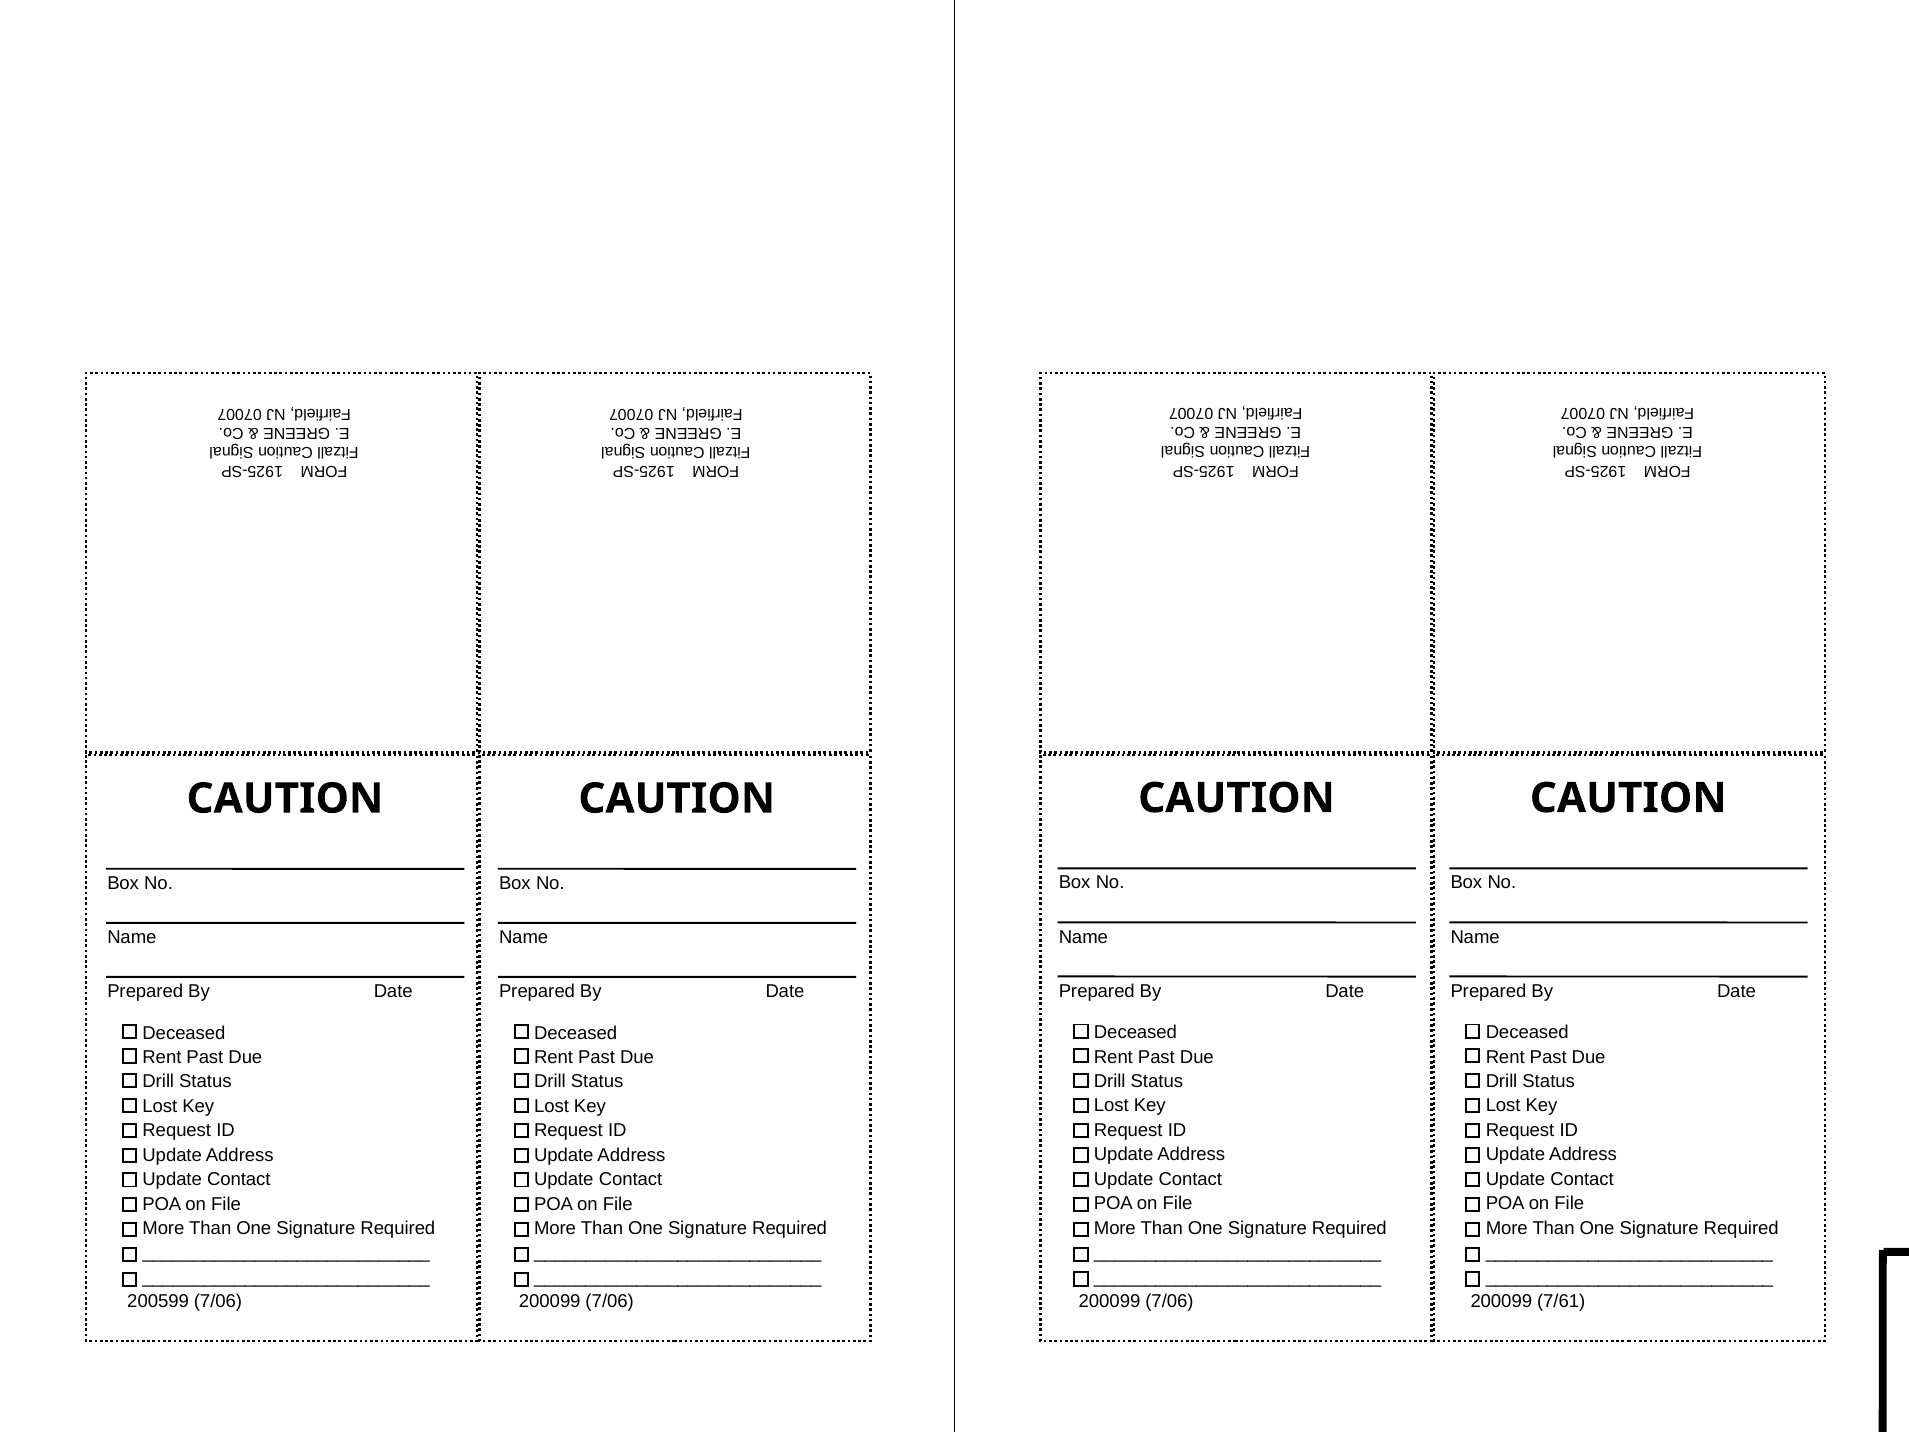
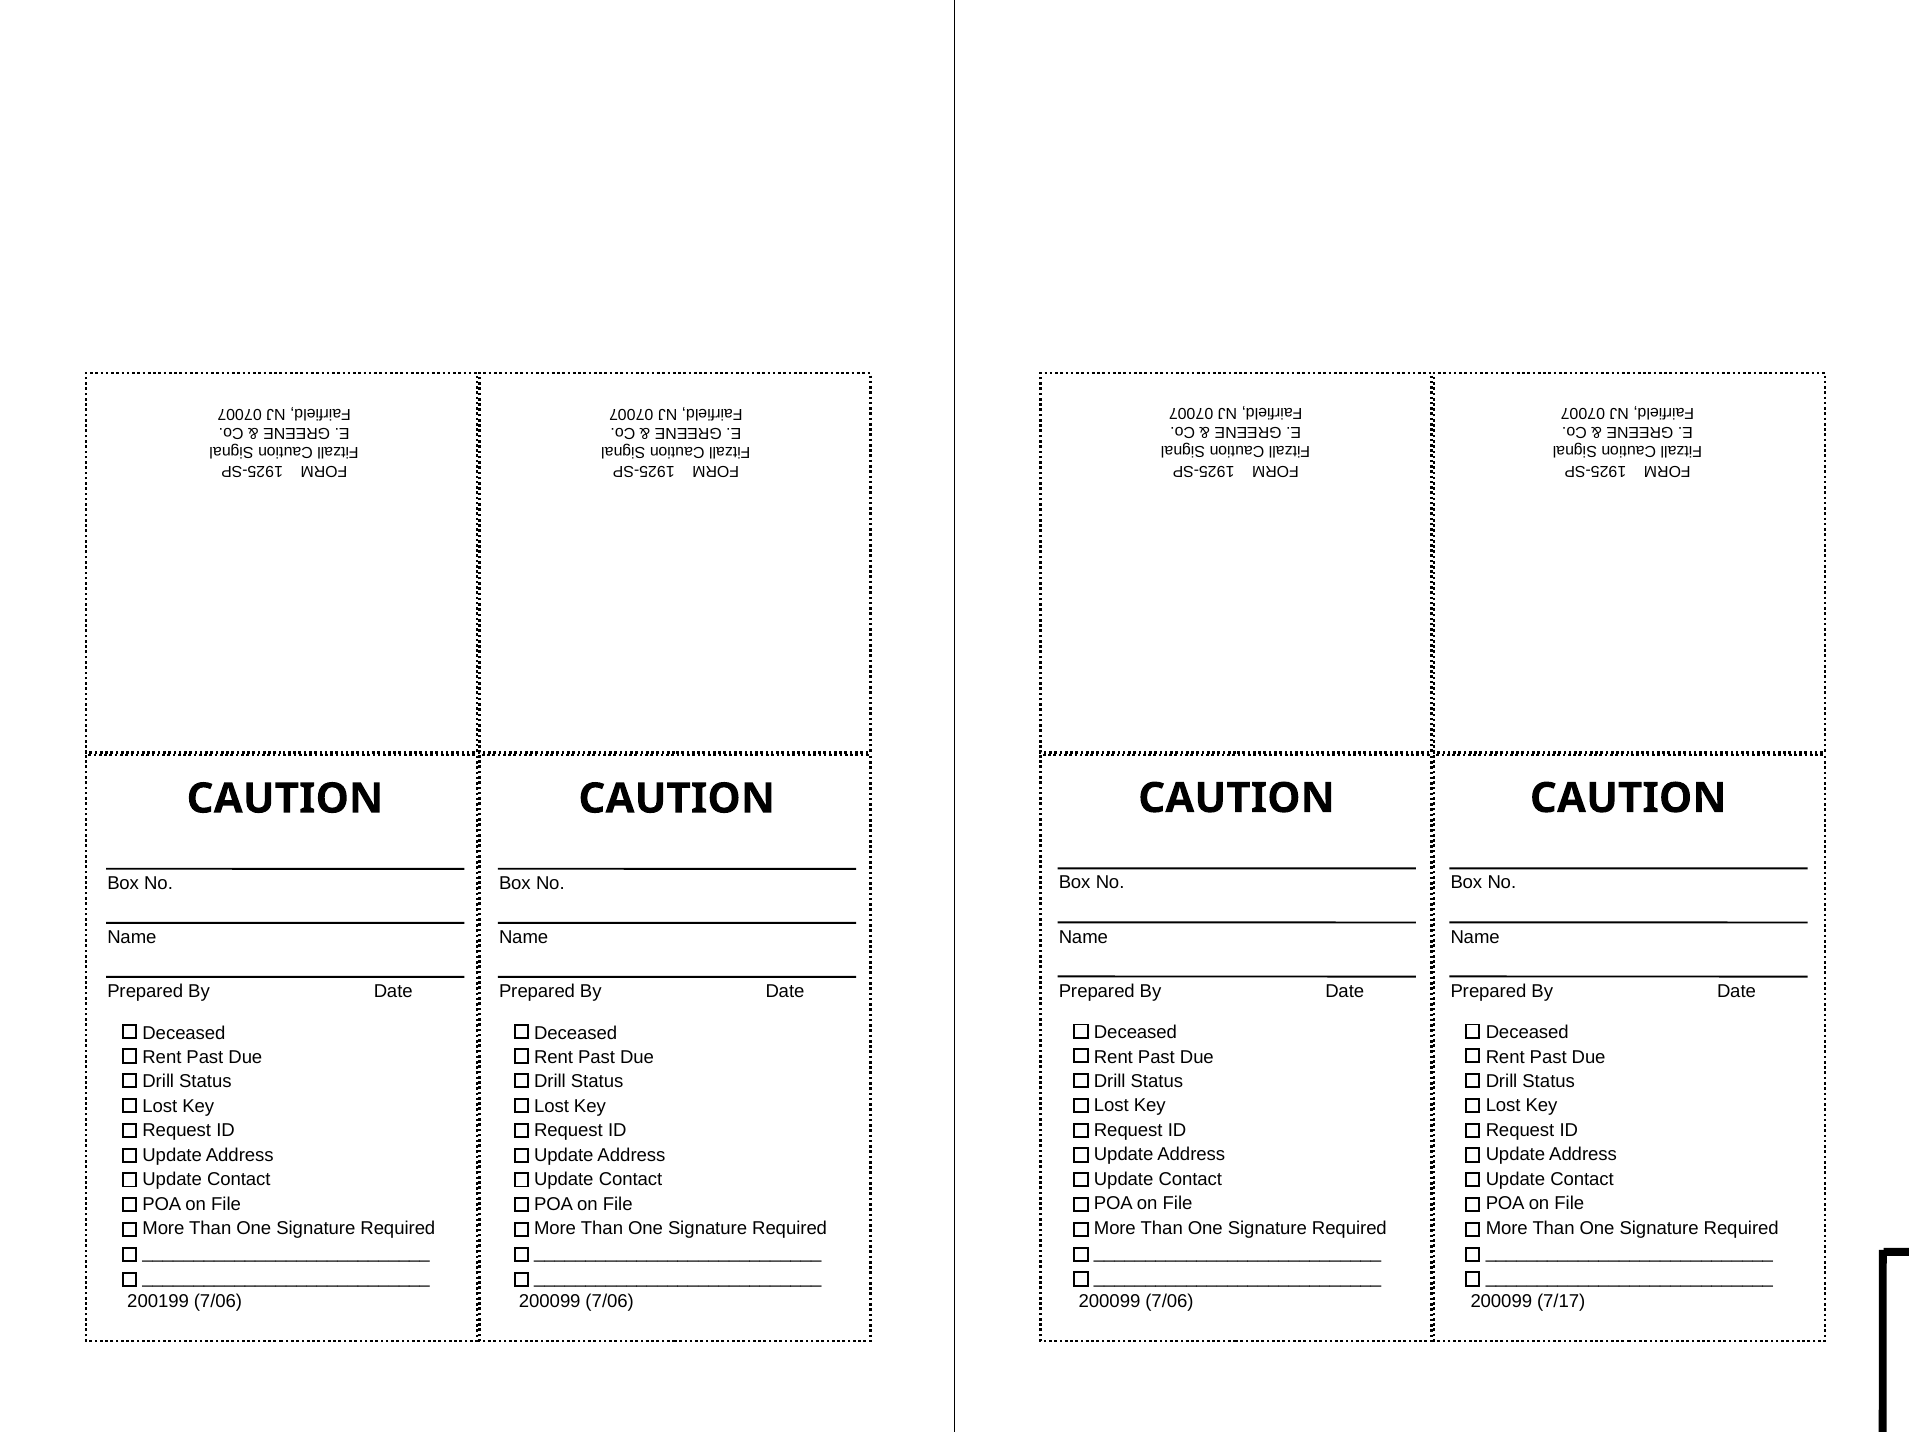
7/61: 7/61 -> 7/17 (1561, 1301)
200599: 200599 -> 200199 (158, 1301)
